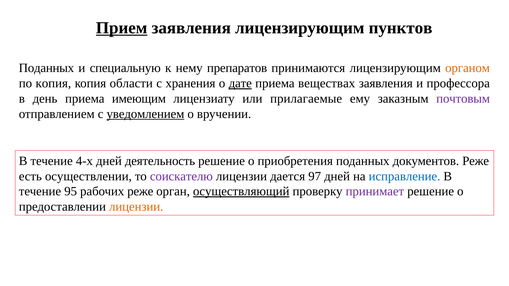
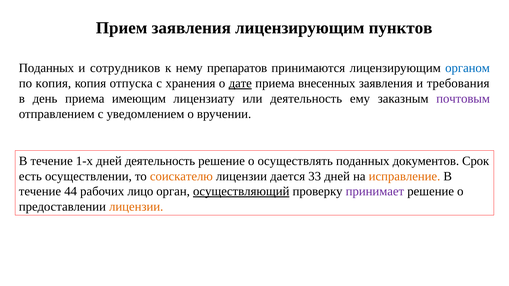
Прием underline: present -> none (122, 28)
специальную: специальную -> сотрудников (125, 68)
органом colour: orange -> blue (468, 68)
области: области -> отпуска (131, 83)
веществах: веществах -> внесенных (327, 83)
профессора: профессора -> требования (458, 83)
или прилагаемые: прилагаемые -> деятельность (306, 99)
уведомлением underline: present -> none (145, 114)
4-х: 4-х -> 1-х (84, 161)
приобретения: приобретения -> осуществлять (295, 161)
документов Реже: Реже -> Срок (476, 161)
соискателю colour: purple -> orange (181, 176)
97: 97 -> 33 (315, 176)
исправление colour: blue -> orange (405, 176)
95: 95 -> 44 (71, 192)
рабочих реже: реже -> лицо (140, 192)
